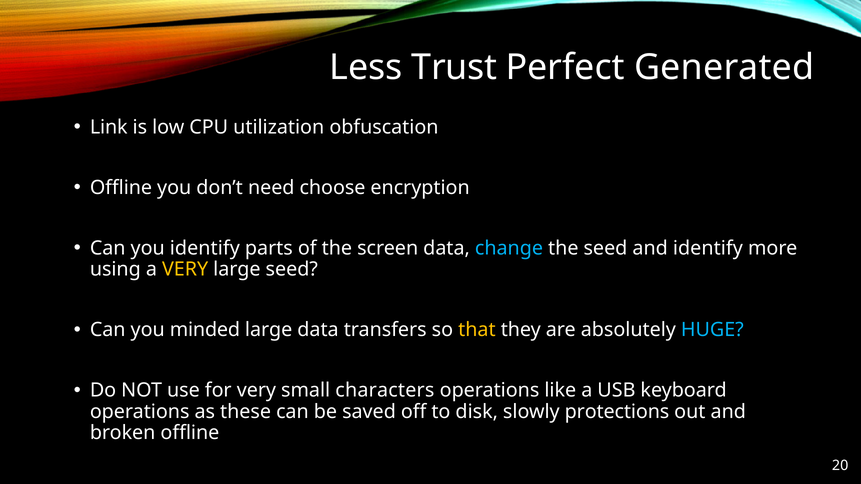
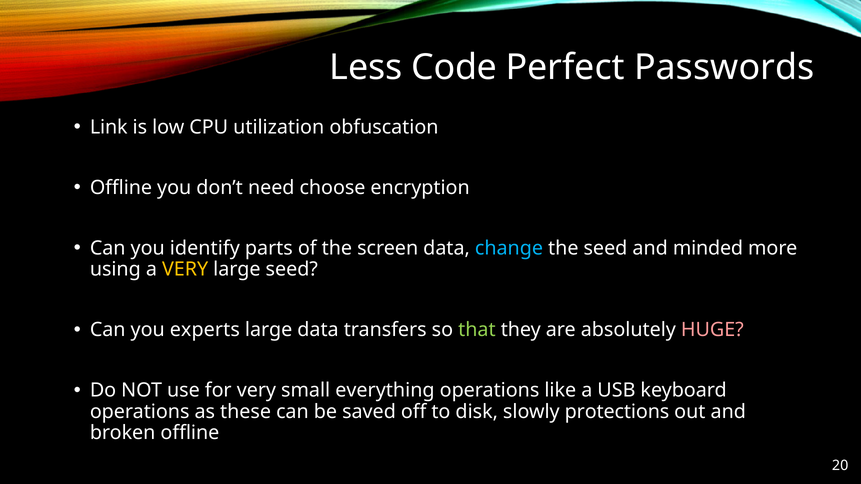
Trust: Trust -> Code (454, 68)
Generated: Generated -> Passwords (724, 68)
and identify: identify -> minded (708, 248)
minded: minded -> experts (205, 330)
that colour: yellow -> light green (477, 330)
HUGE colour: light blue -> pink (712, 330)
characters: characters -> everything (385, 390)
